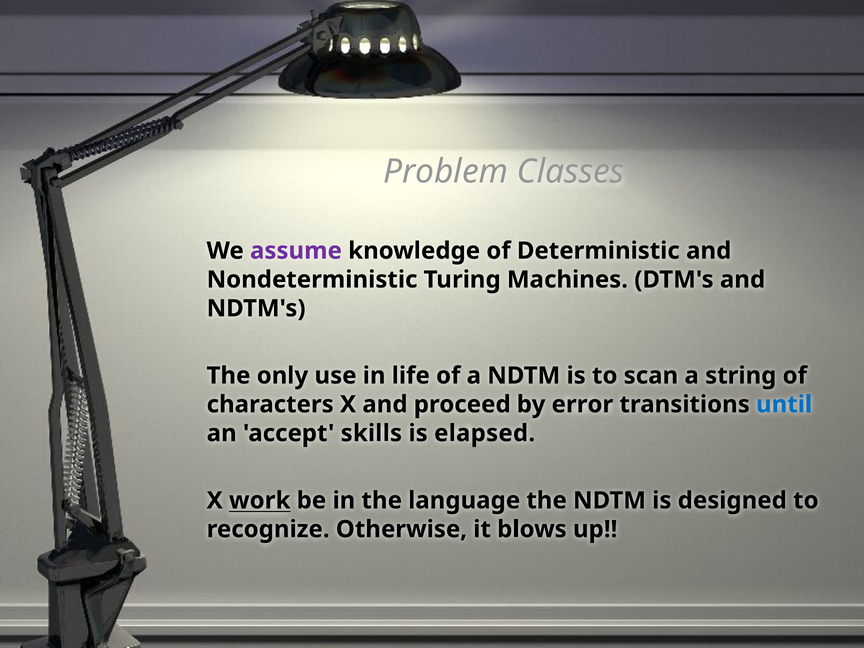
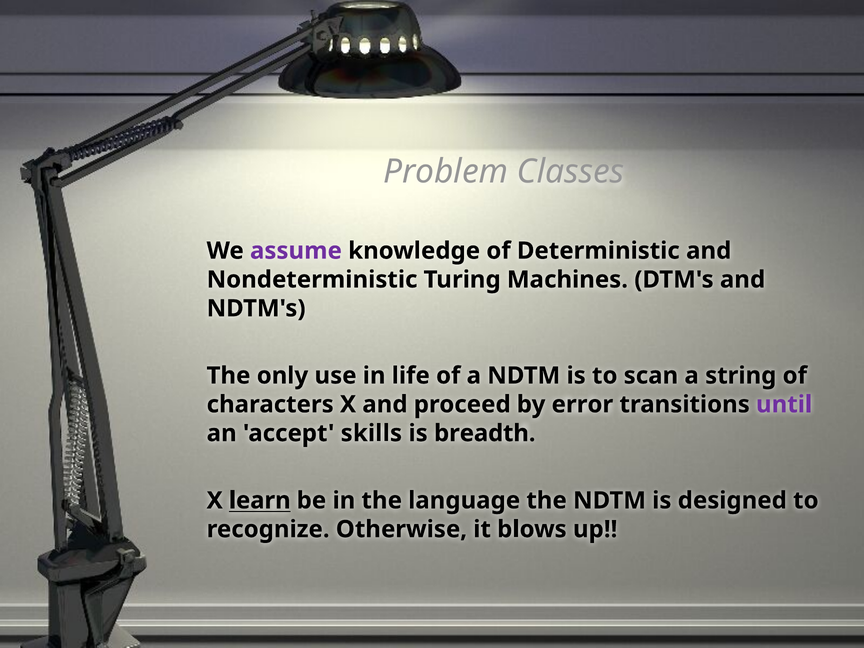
until colour: blue -> purple (784, 404)
elapsed: elapsed -> breadth (485, 433)
work: work -> learn (260, 500)
